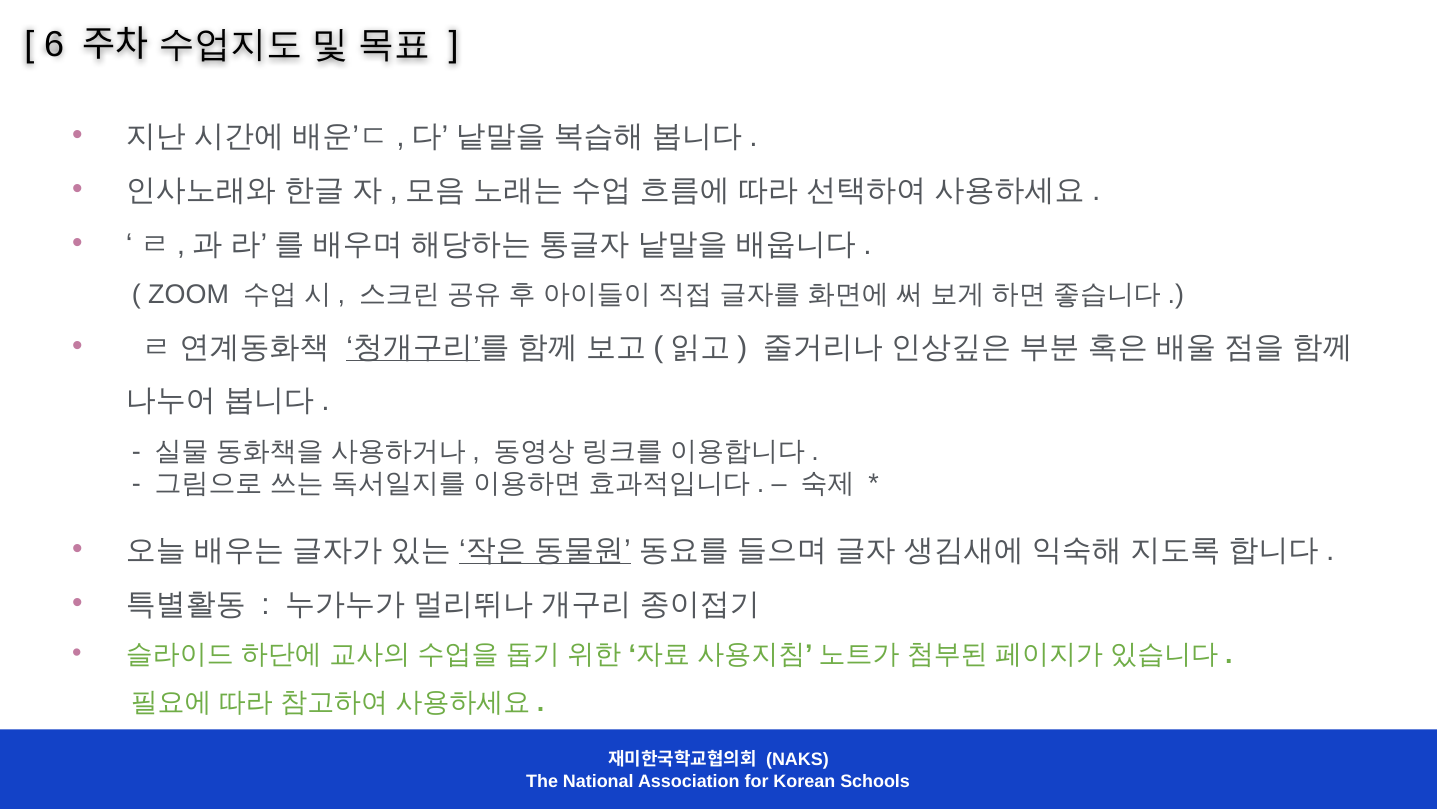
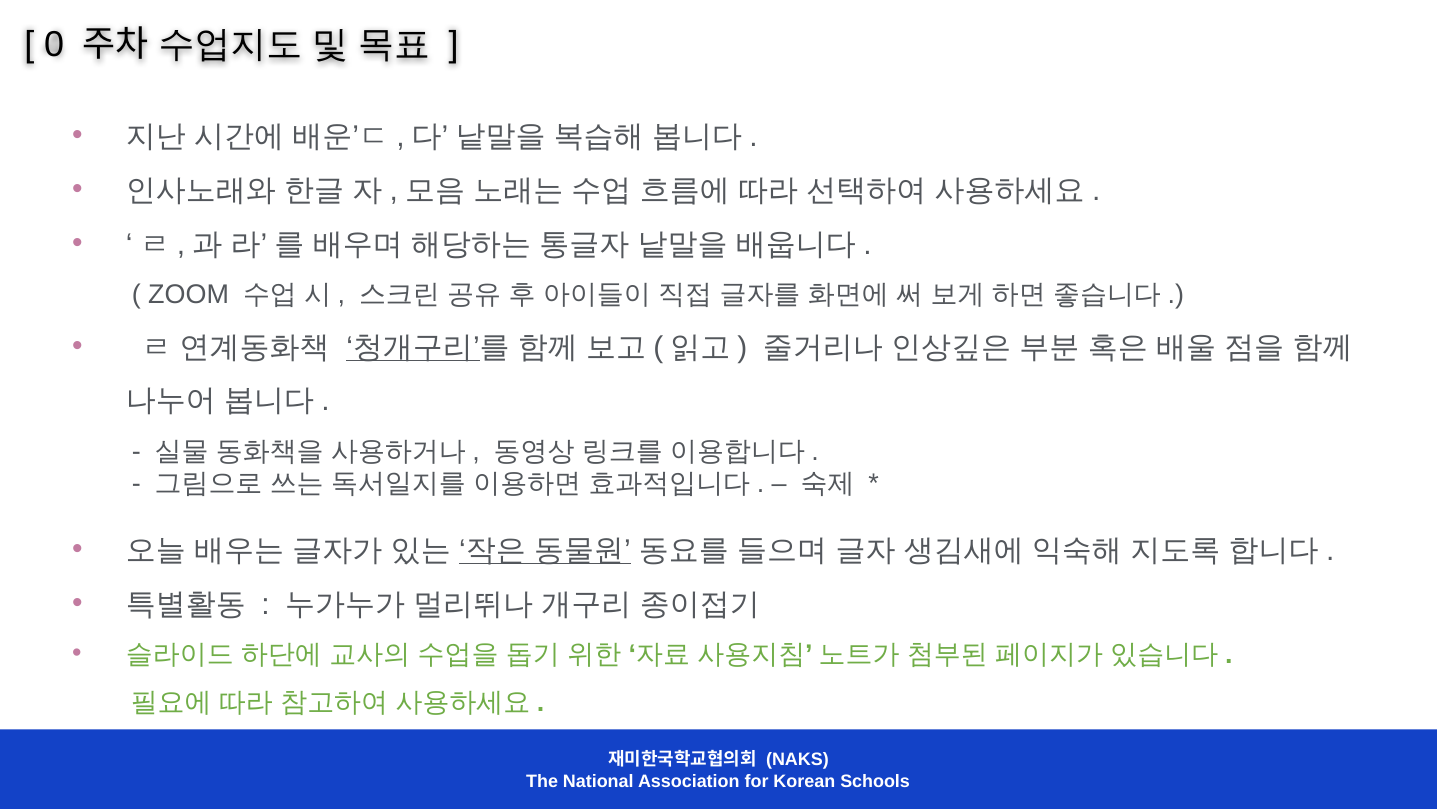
6: 6 -> 0 (54, 45)
